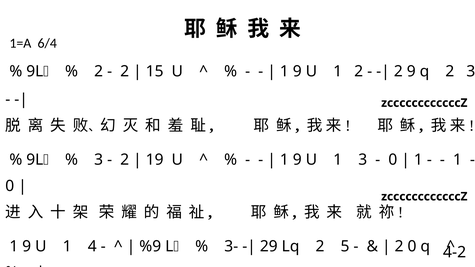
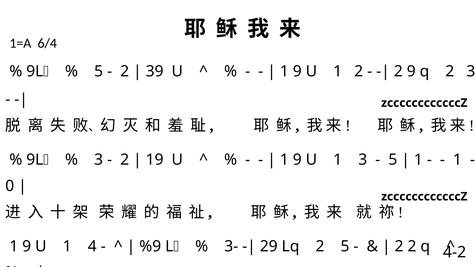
2: 2 -> 5 (99, 71)
15: 15 -> 39 (155, 71)
0: 0 -> 5 (393, 160)
2 0: 0 -> 2 (412, 247)
